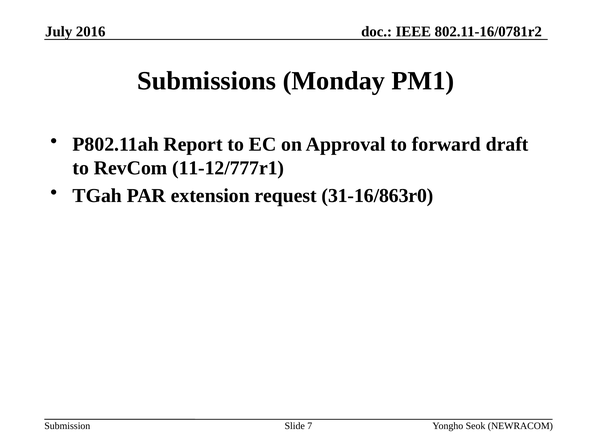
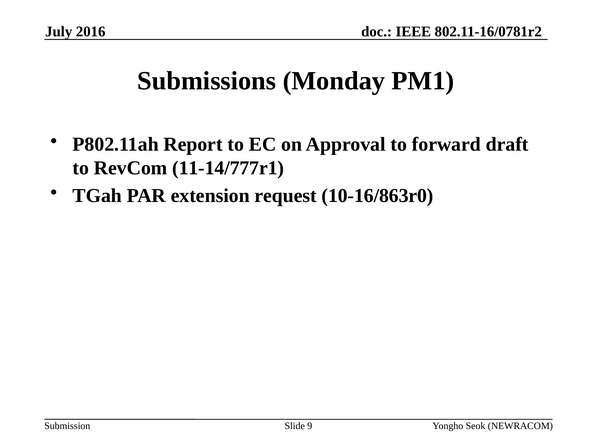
11-12/777r1: 11-12/777r1 -> 11-14/777r1 (228, 168)
31-16/863r0: 31-16/863r0 -> 10-16/863r0 (378, 196)
7: 7 -> 9 (310, 426)
